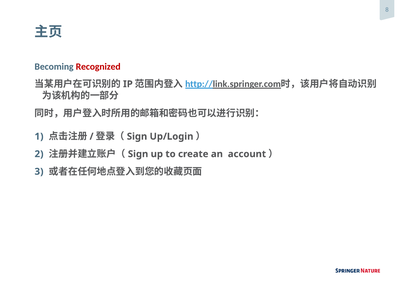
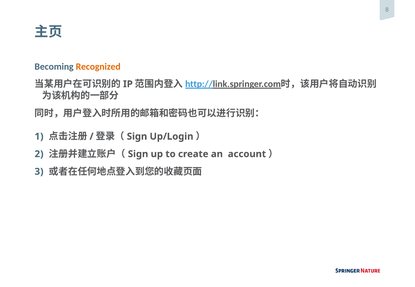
Recognized colour: red -> orange (98, 67)
